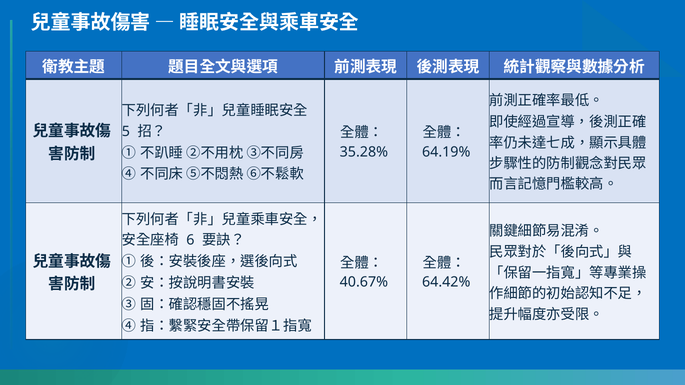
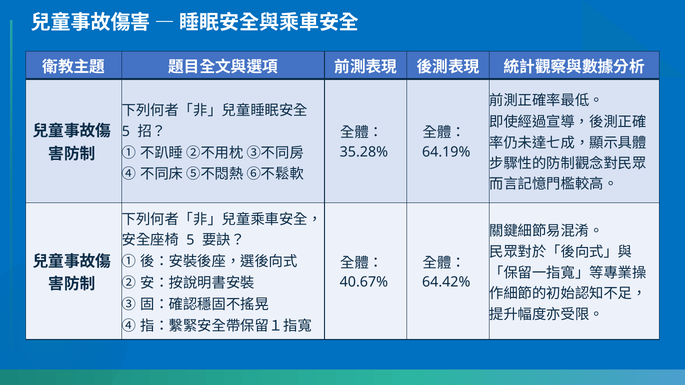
6: 6 -> 5 (190, 240)
